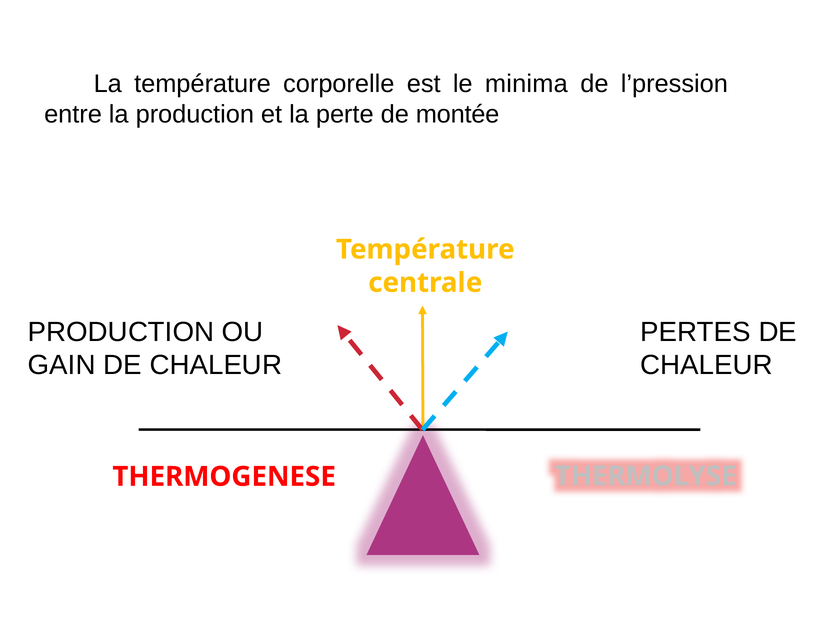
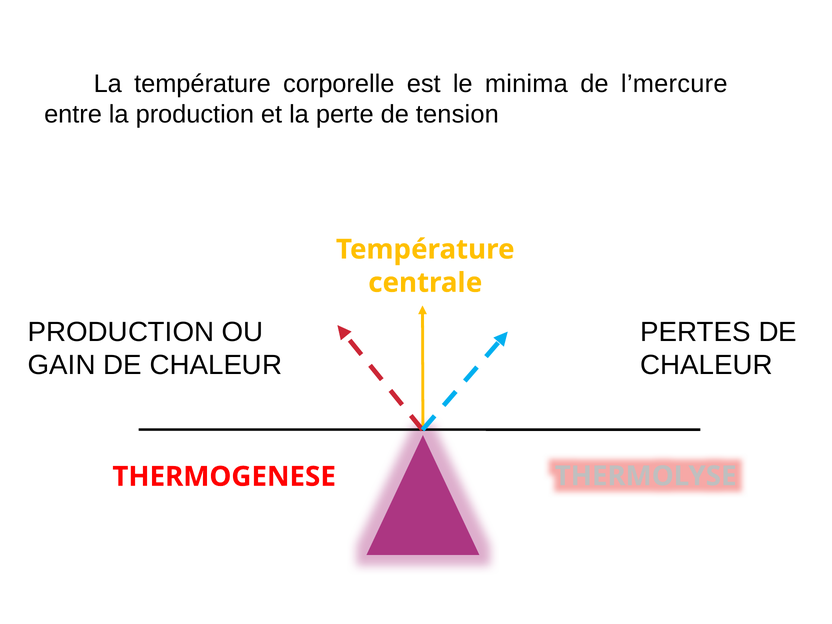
l’pression: l’pression -> l’mercure (674, 84)
montée: montée -> tension (457, 115)
